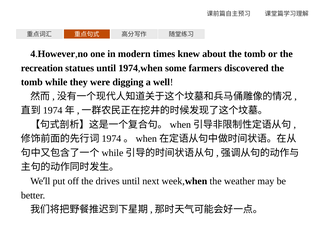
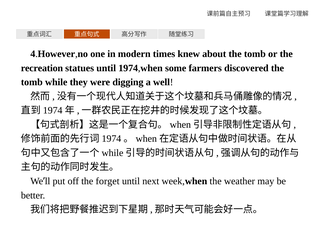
drives: drives -> forget (108, 181)
